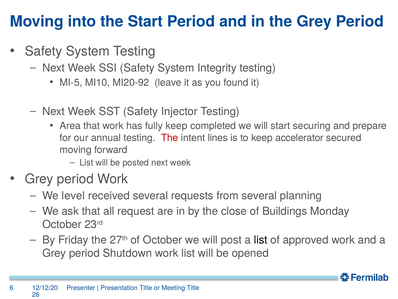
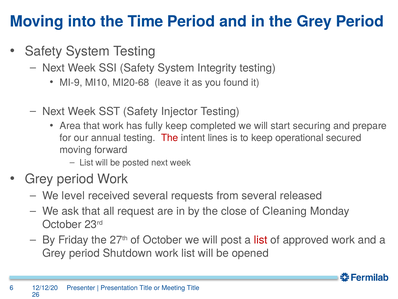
the Start: Start -> Time (145, 21)
MI-5: MI-5 -> MI-9 (71, 82)
MI20-92: MI20-92 -> MI20-68 (131, 82)
accelerator: accelerator -> operational (299, 138)
planning: planning -> released (301, 195)
Buildings: Buildings -> Cleaning (285, 211)
list colour: black -> red (261, 240)
